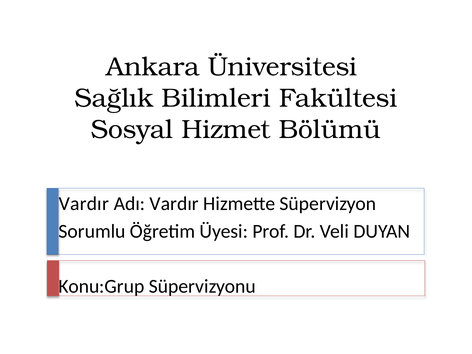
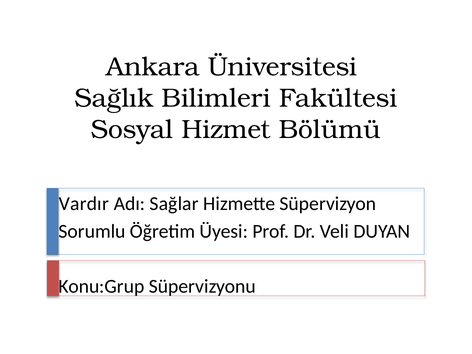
Adı Vardır: Vardır -> Sağlar (174, 204)
